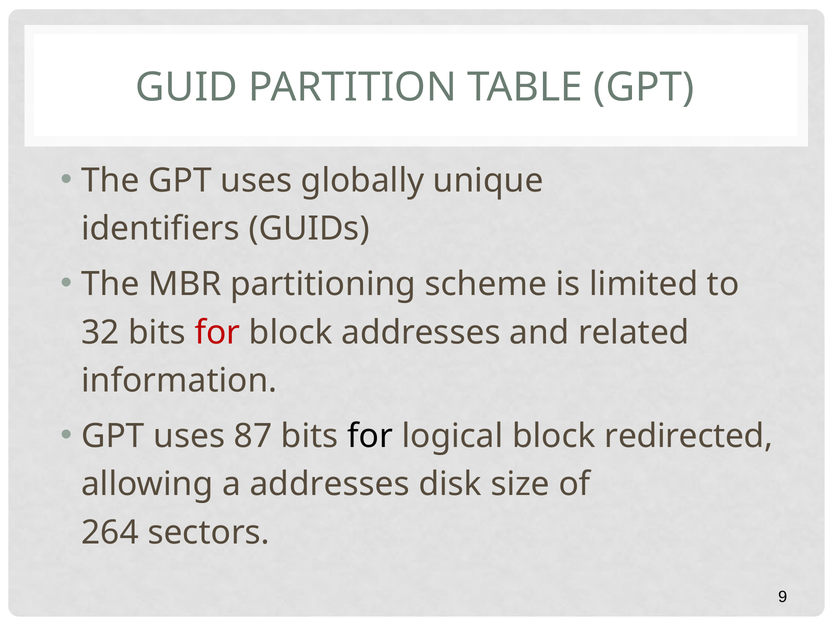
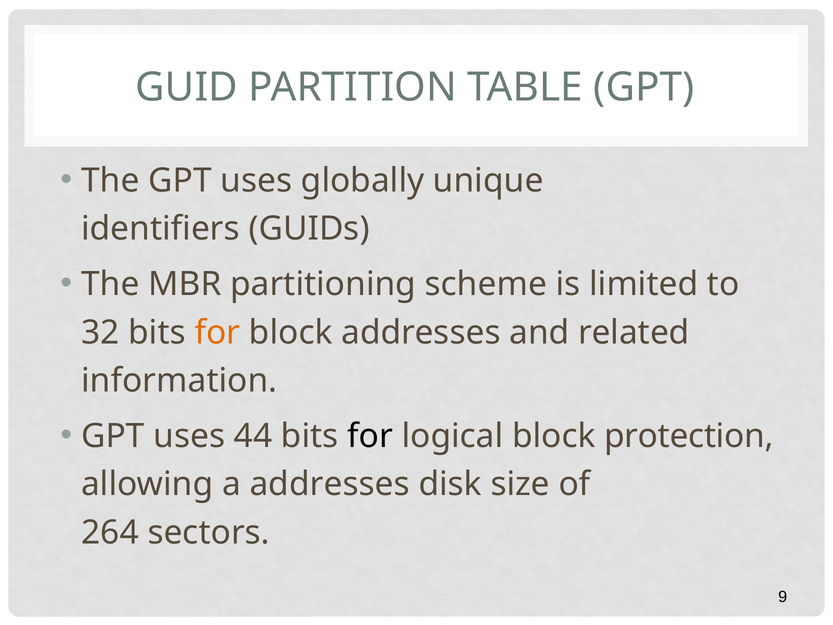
for colour: red -> orange (217, 332)
87: 87 -> 44 (253, 436)
redirected: redirected -> protection (689, 436)
